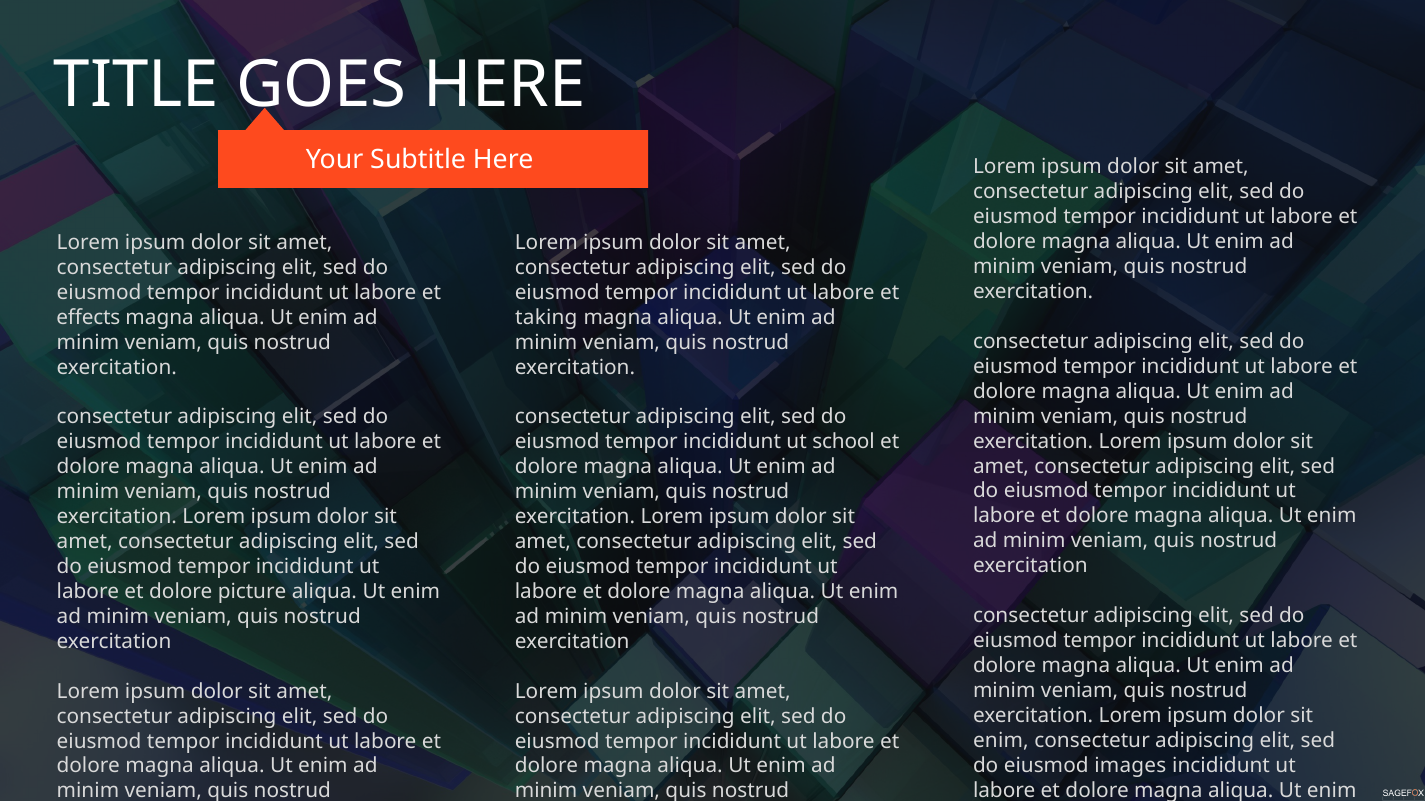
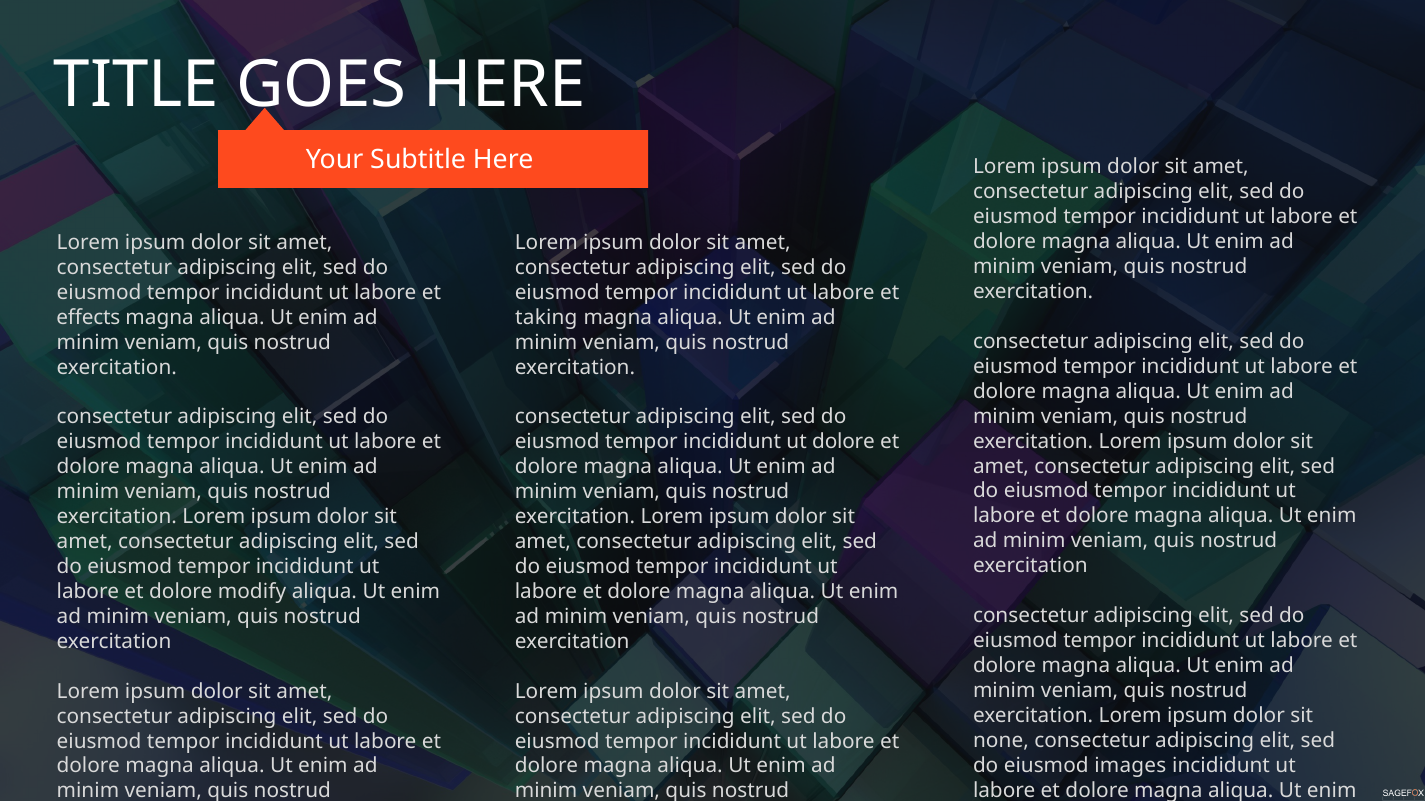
ut school: school -> dolore (844, 442)
picture: picture -> modify (252, 592)
enim: enim -> none (1001, 741)
